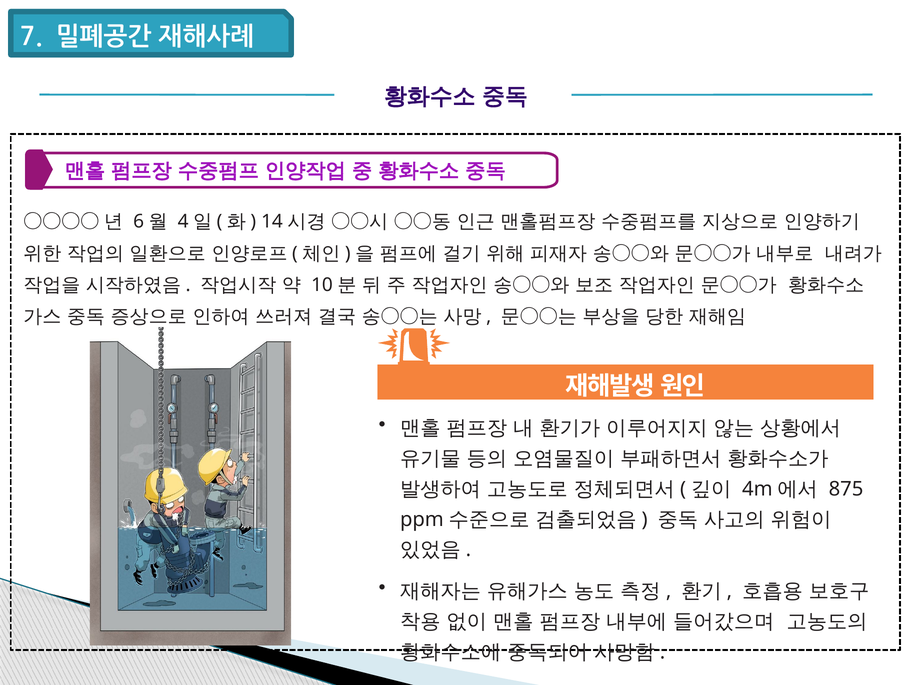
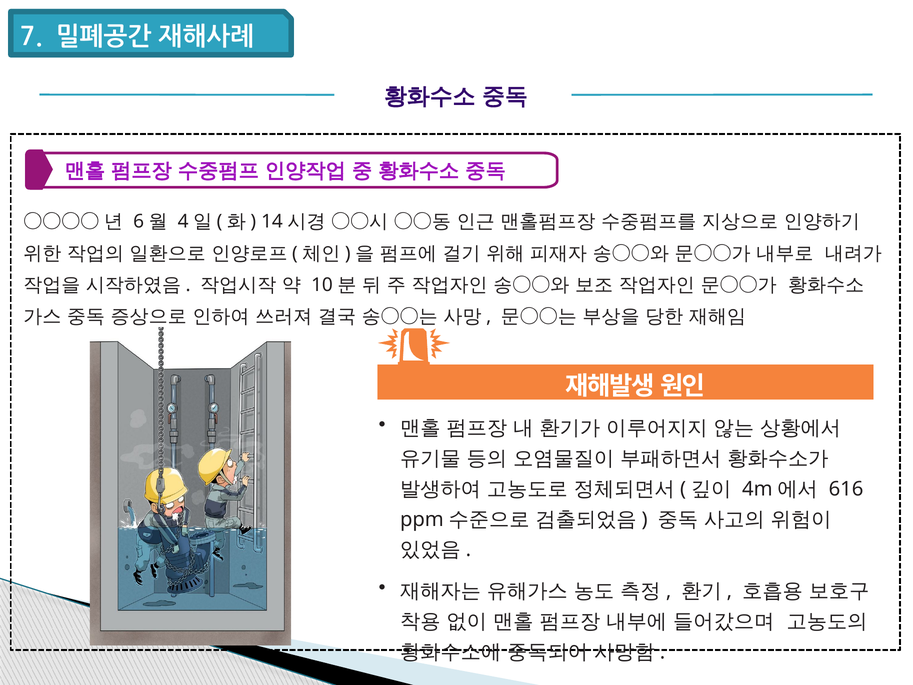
875: 875 -> 616 (846, 489)
